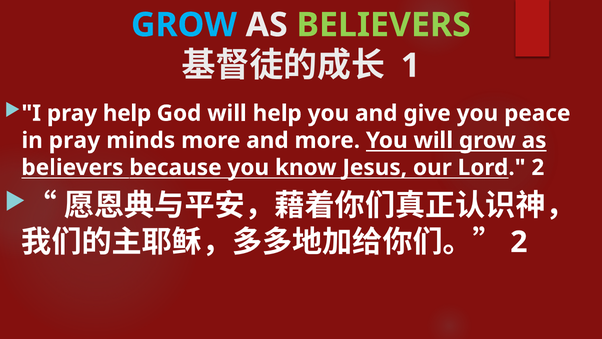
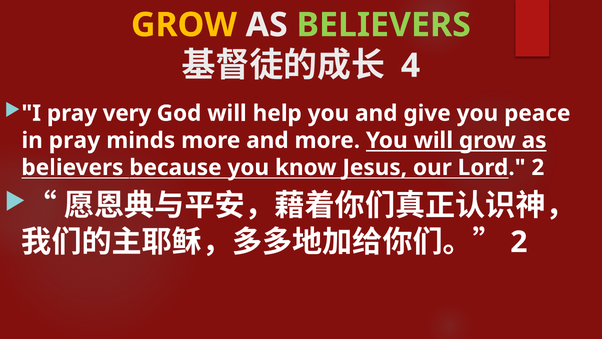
GROW colour: light blue -> yellow (184, 25)
1: 1 -> 4 (411, 66)
pray help: help -> very (127, 113)
